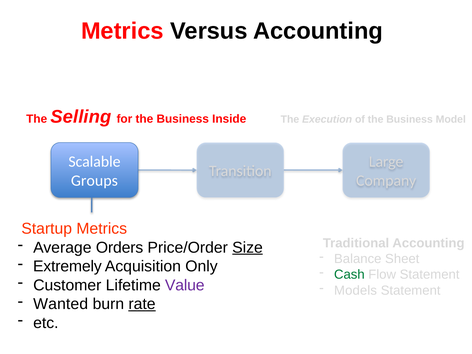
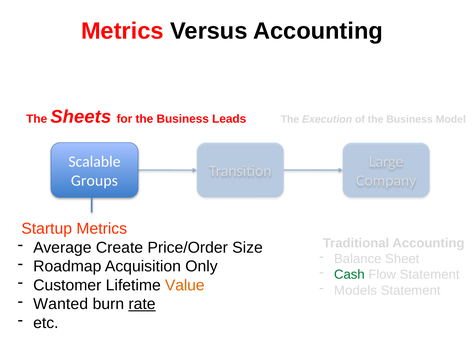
Selling: Selling -> Sheets (81, 117)
Inside: Inside -> Leads (229, 119)
Orders: Orders -> Create (119, 247)
Size underline: present -> none (248, 247)
Extremely: Extremely -> Roadmap (67, 266)
Value colour: purple -> orange (185, 285)
